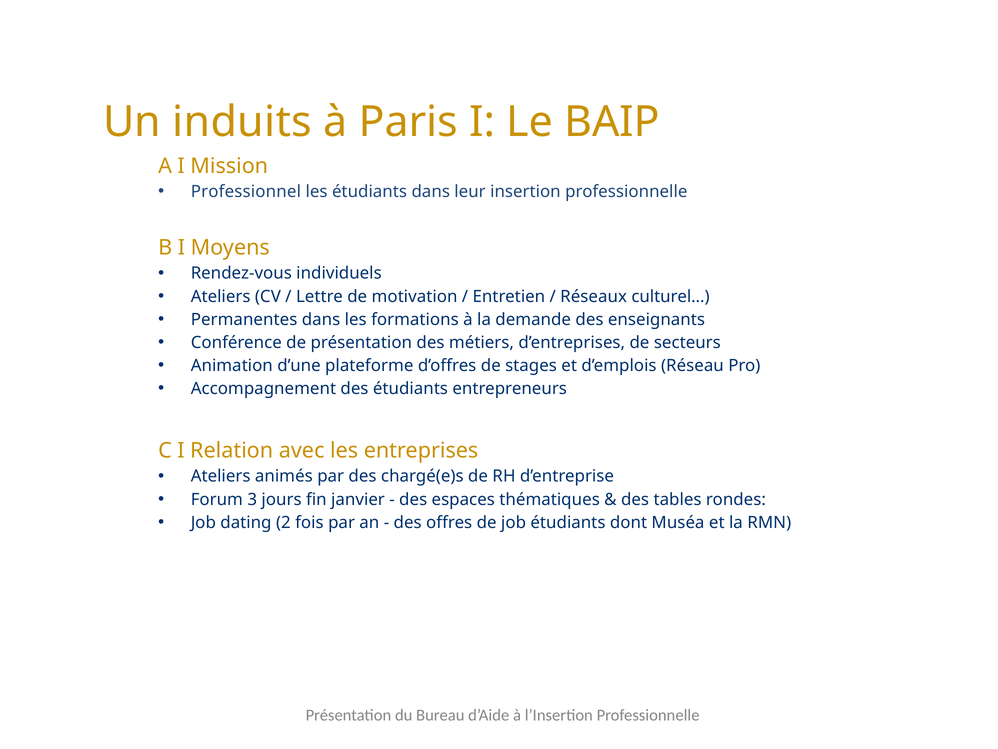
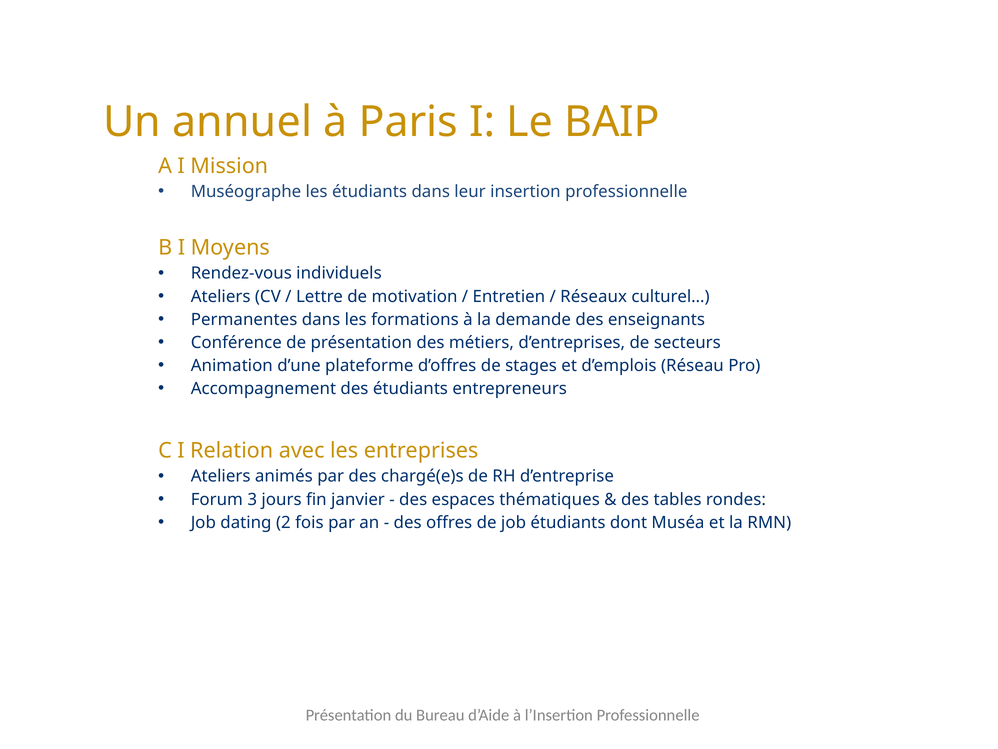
induits: induits -> annuel (242, 122)
Professionnel: Professionnel -> Muséographe (246, 191)
